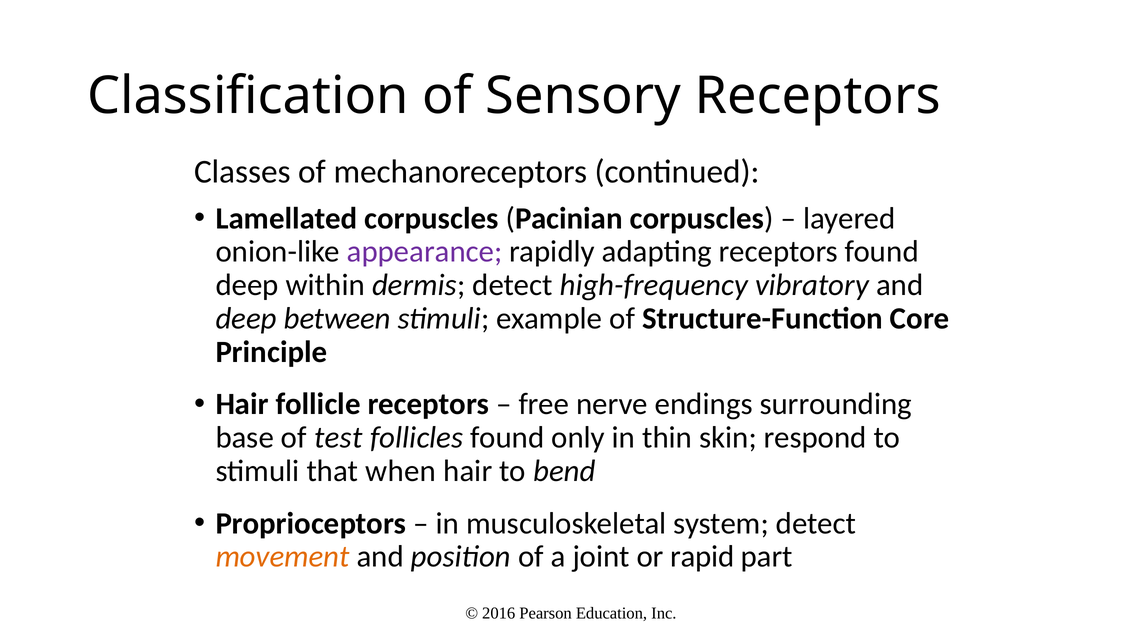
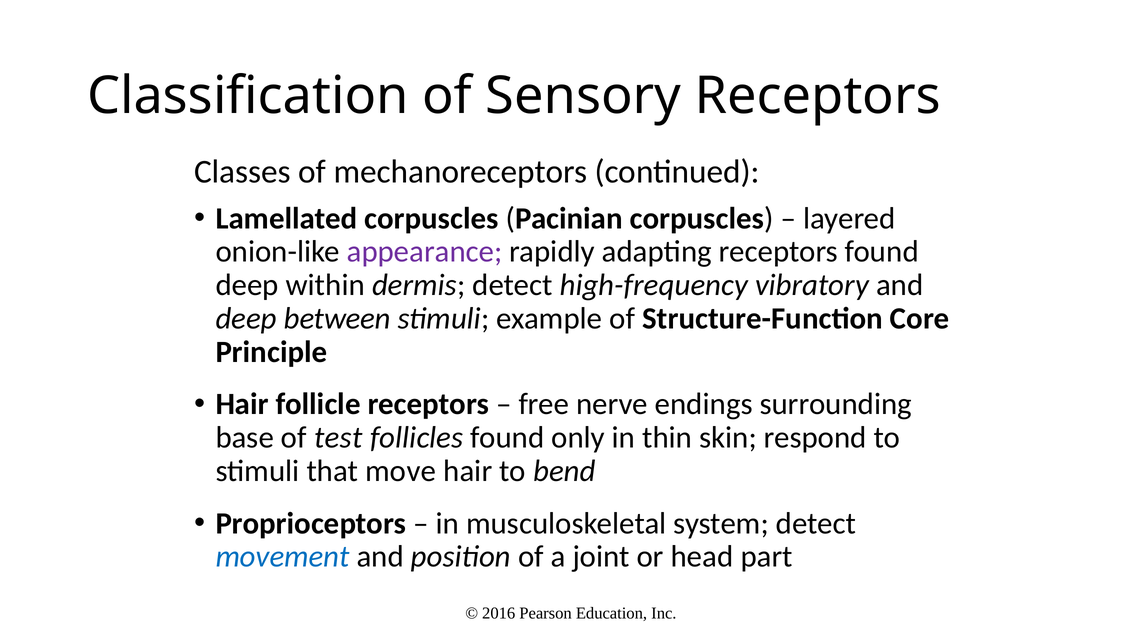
when: when -> move (401, 471)
movement colour: orange -> blue (283, 557)
rapid: rapid -> head (702, 557)
